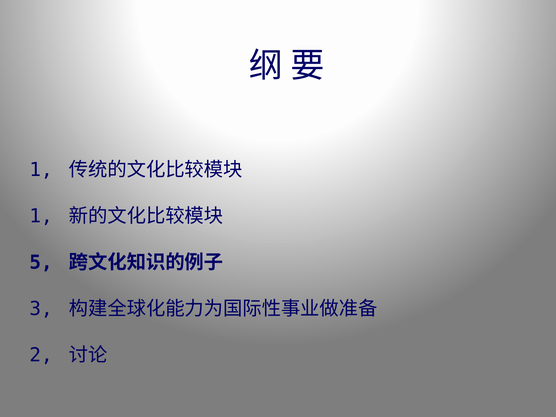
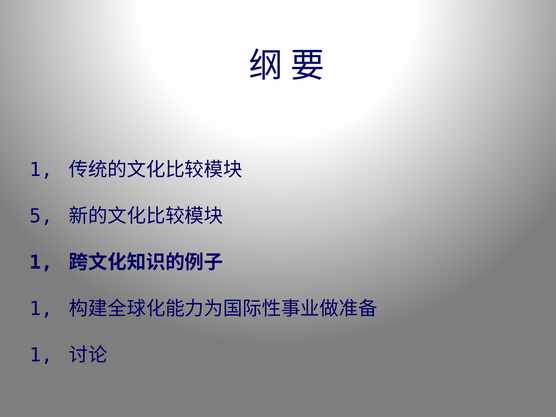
1: 1 -> 5 (41, 216)
5: 5 -> 1 (41, 262)
3: 3 -> 1 (41, 309)
2: 2 -> 1 (41, 355)
